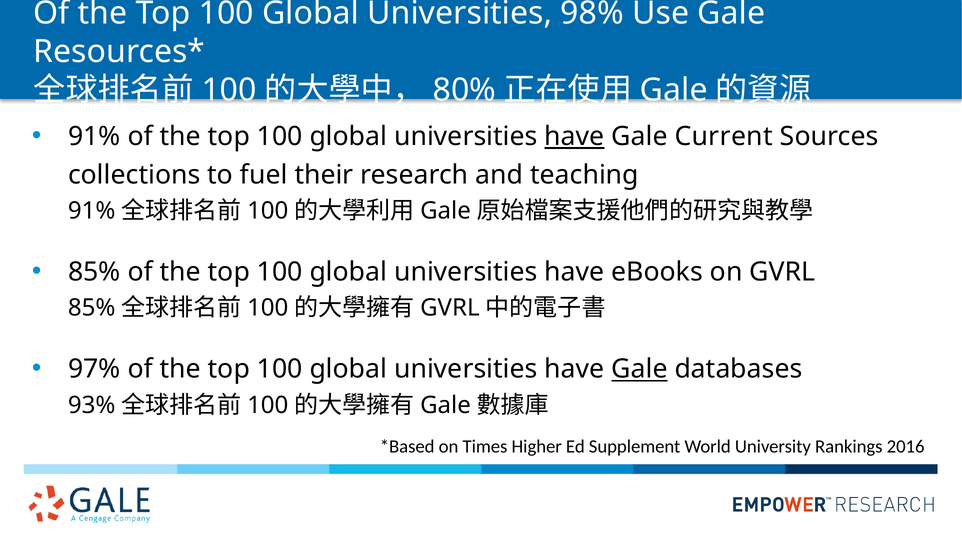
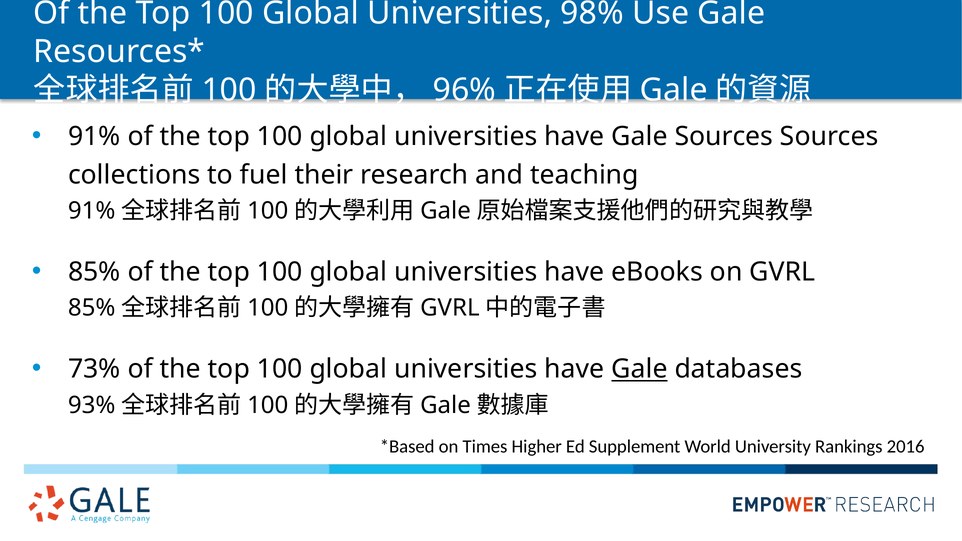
80%: 80% -> 96% (464, 90)
have underline: present -> none (574, 137)
Gale Current: Current -> Sources (724, 137)
97%: 97% -> 73% (94, 369)
